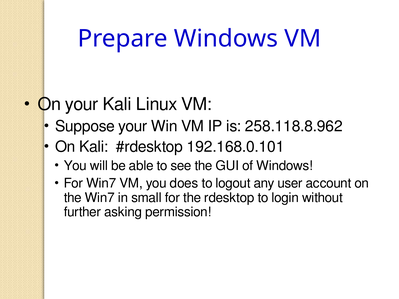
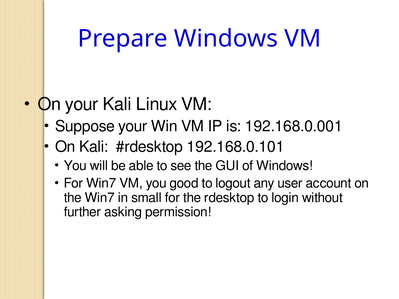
258.118.8.962: 258.118.8.962 -> 192.168.0.001 (294, 126)
does: does -> good (184, 184)
